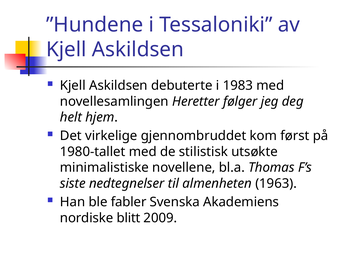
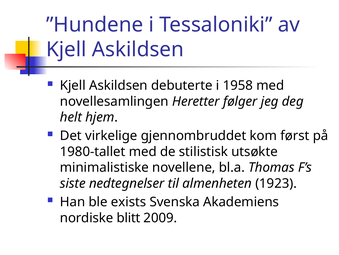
1983: 1983 -> 1958 (238, 85)
1963: 1963 -> 1923 (276, 183)
fabler: fabler -> exists (129, 201)
